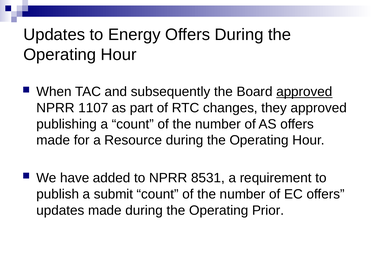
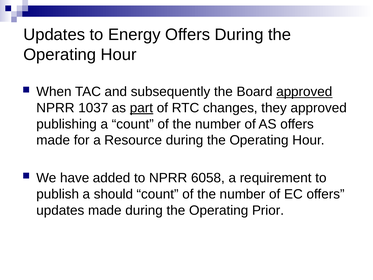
1107: 1107 -> 1037 (93, 108)
part underline: none -> present (142, 108)
8531: 8531 -> 6058 (208, 178)
submit: submit -> should (114, 194)
